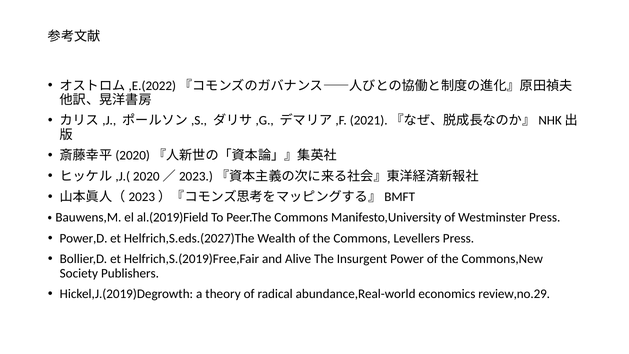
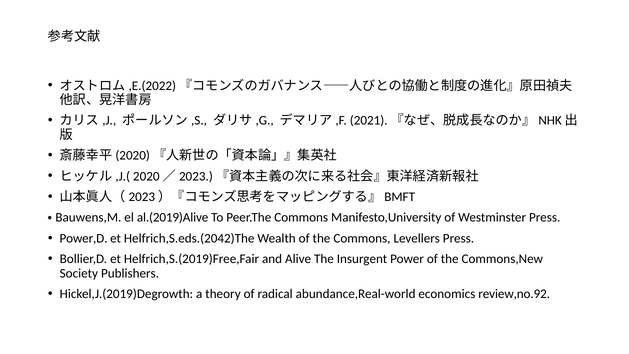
al.(2019)Field: al.(2019)Field -> al.(2019)Alive (173, 218)
Helfrich,S.eds.(2027)The: Helfrich,S.eds.(2027)The -> Helfrich,S.eds.(2042)The (189, 238)
review,no.29: review,no.29 -> review,no.92 (514, 294)
